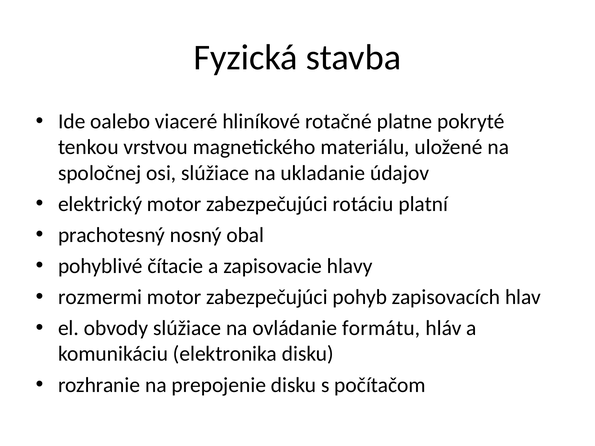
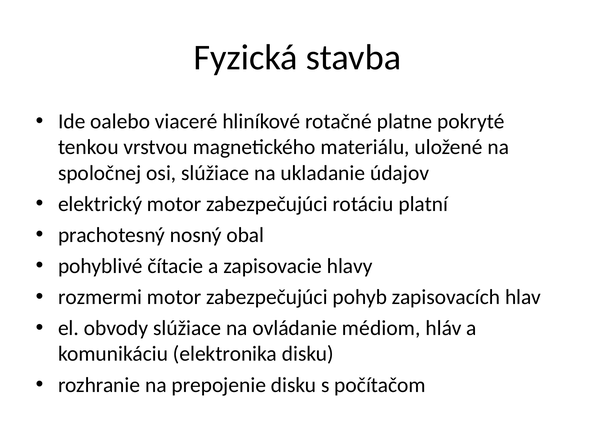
formátu: formátu -> médiom (381, 328)
